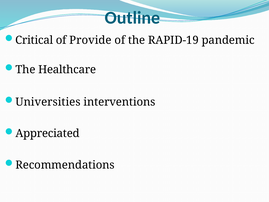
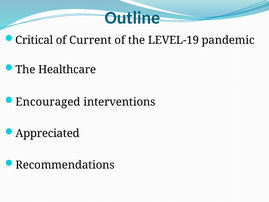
Provide: Provide -> Current (90, 40)
RAPID-19: RAPID-19 -> LEVEL-19 (173, 40)
Universities: Universities -> Encouraged (48, 102)
